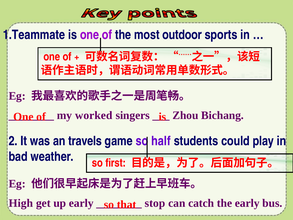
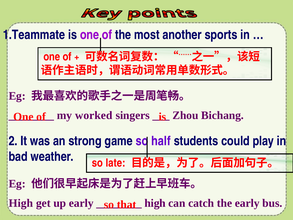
outdoor: outdoor -> another (182, 35)
travels: travels -> strong (85, 141)
first: first -> late (116, 163)
stop: stop -> high (155, 203)
